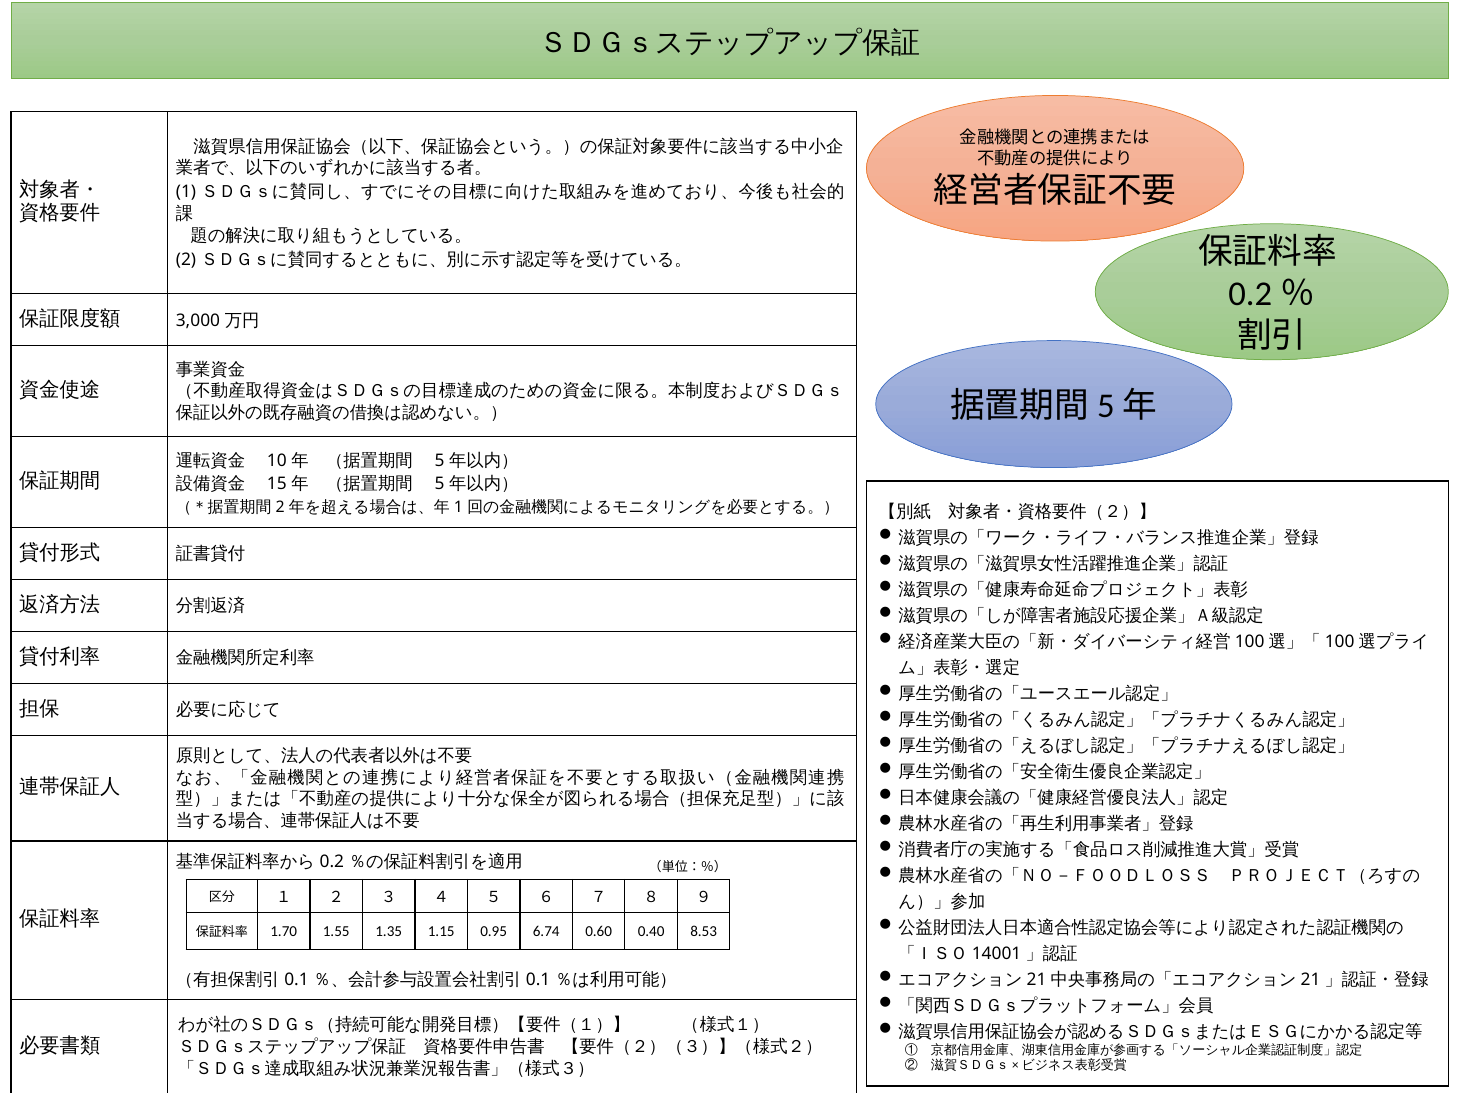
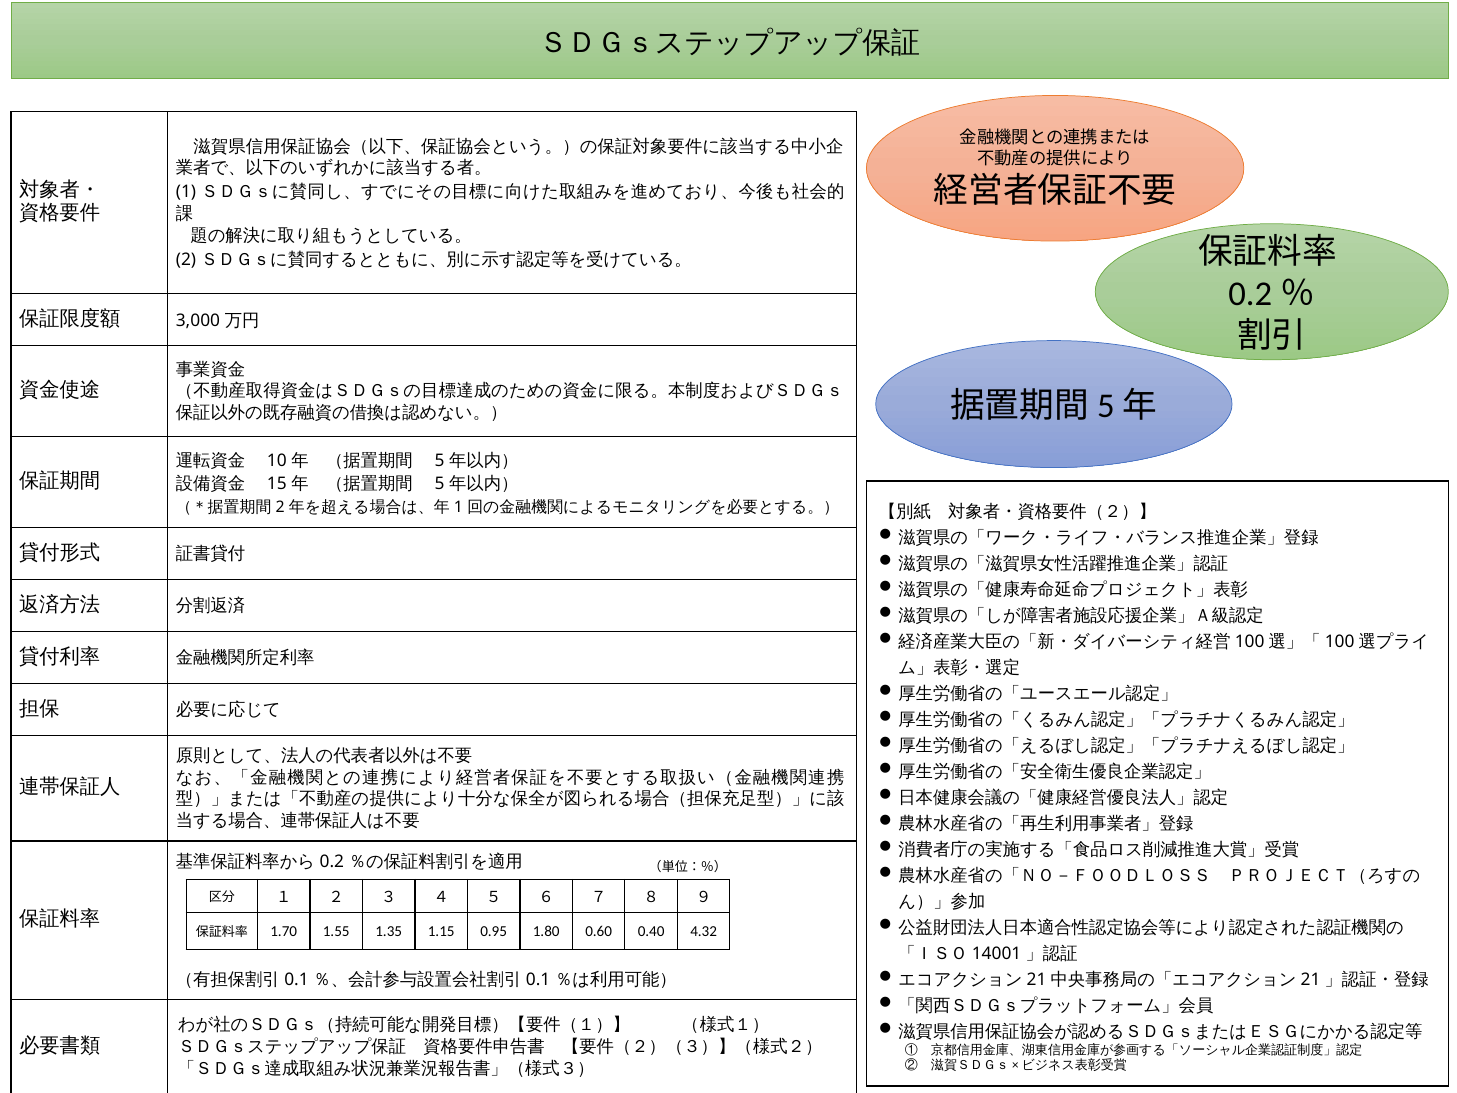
6.74: 6.74 -> 1.80 (546, 931)
8.53: 8.53 -> 4.32 (704, 931)
